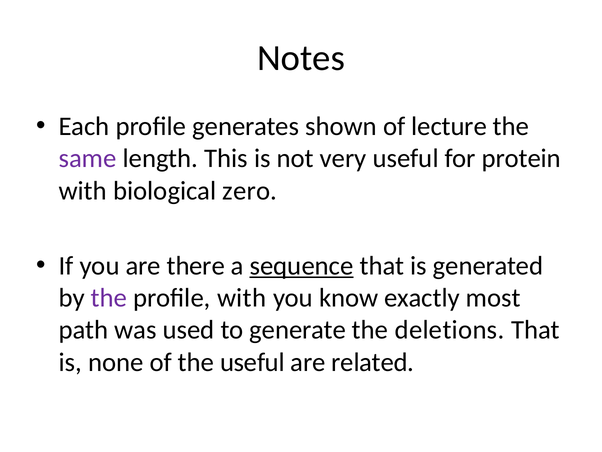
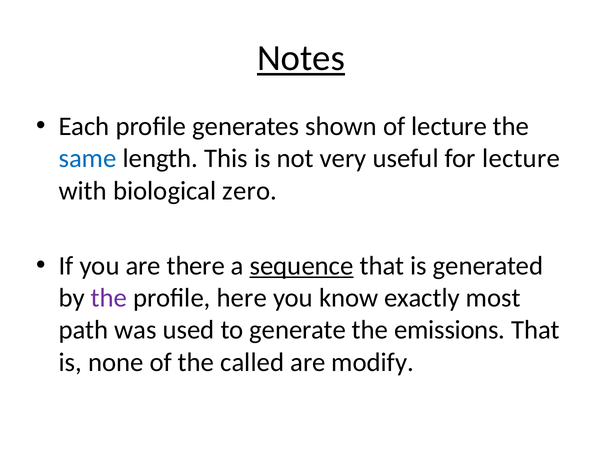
Notes underline: none -> present (301, 58)
same colour: purple -> blue (88, 158)
for protein: protein -> lecture (521, 158)
profile with: with -> here (242, 298)
deletions: deletions -> emissions (450, 330)
the useful: useful -> called (252, 362)
related: related -> modify (373, 362)
